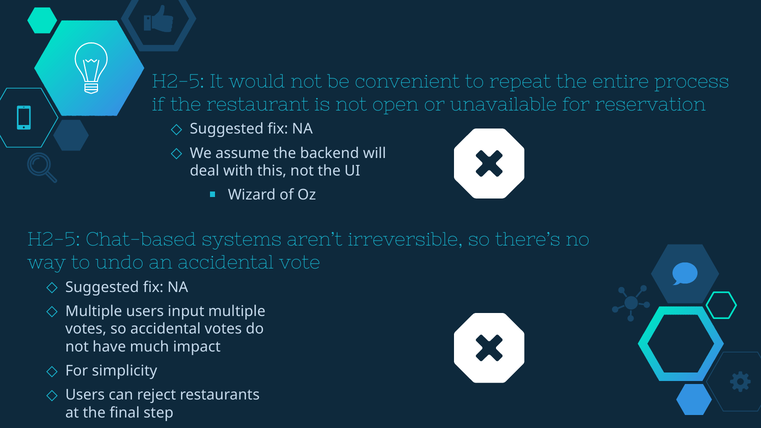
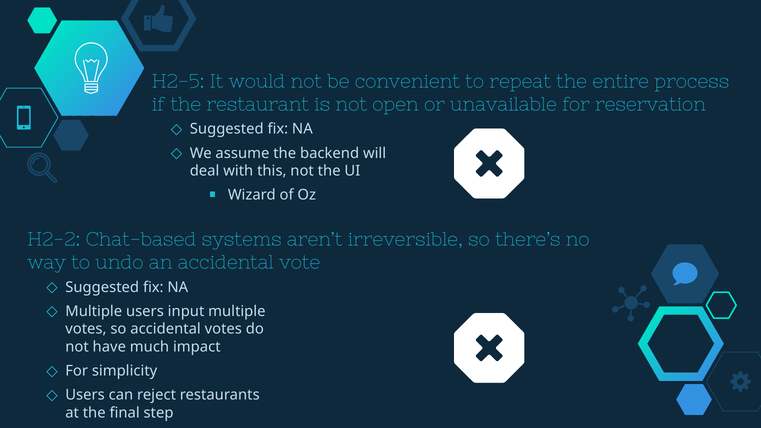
H2-5: H2-5 -> H2-2 (54, 240)
